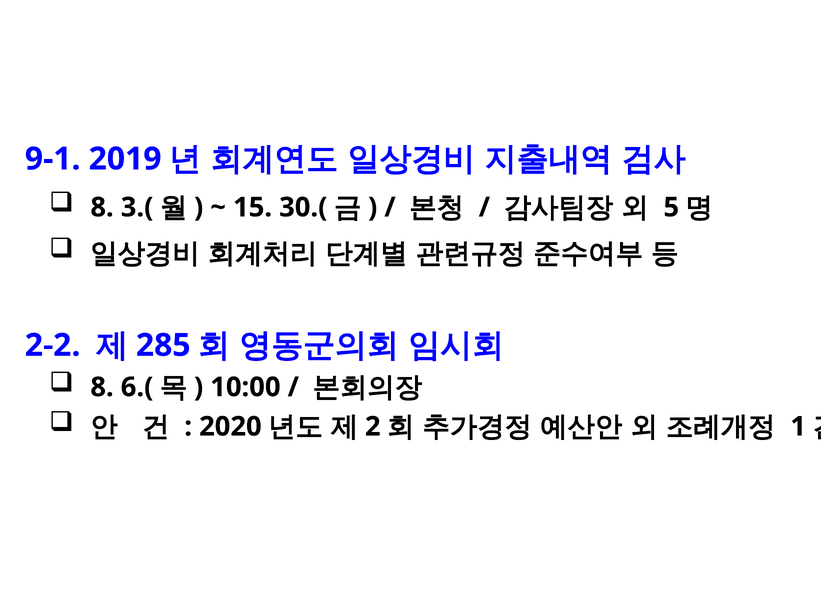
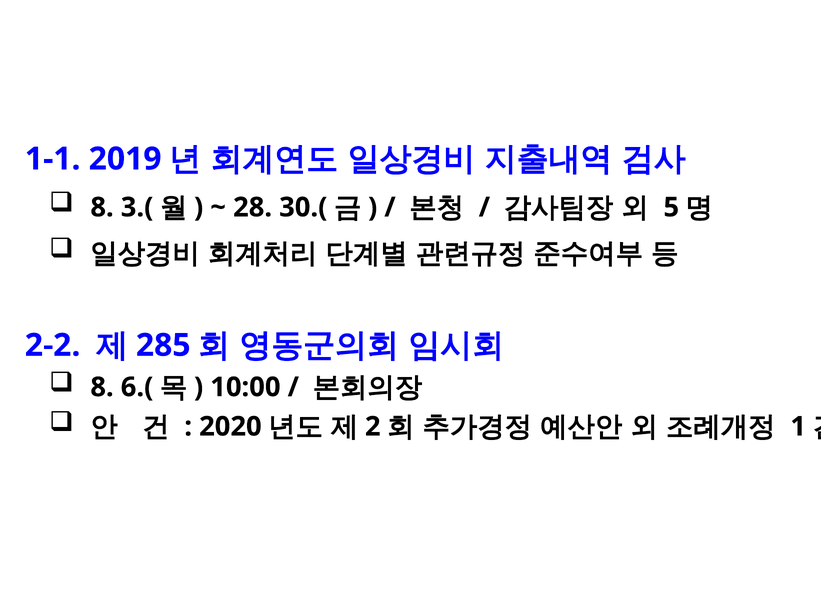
9-1: 9-1 -> 1-1 (53, 159)
15: 15 -> 28 (253, 207)
